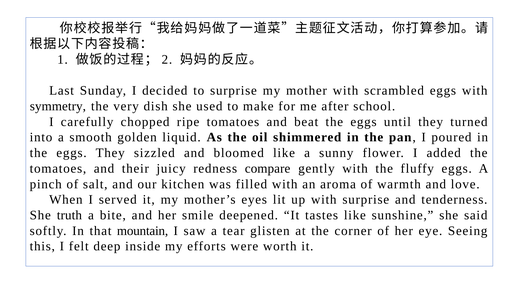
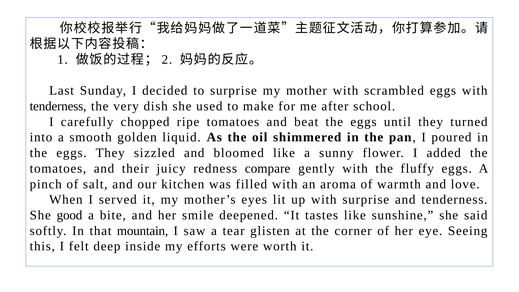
symmetry: symmetry -> tenderness (58, 106)
truth: truth -> good (70, 215)
